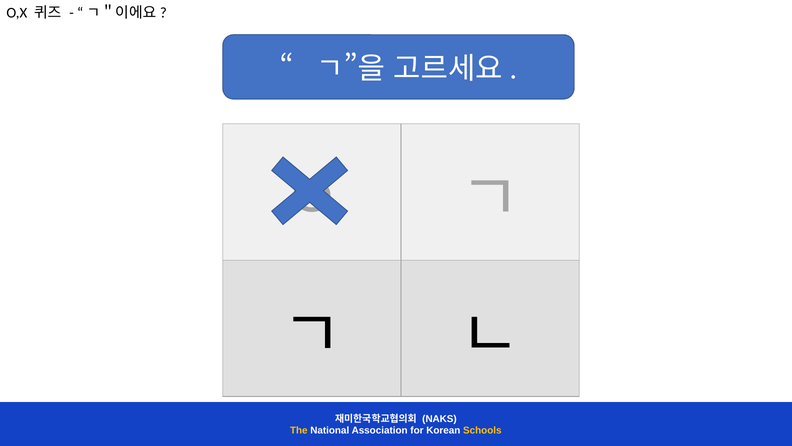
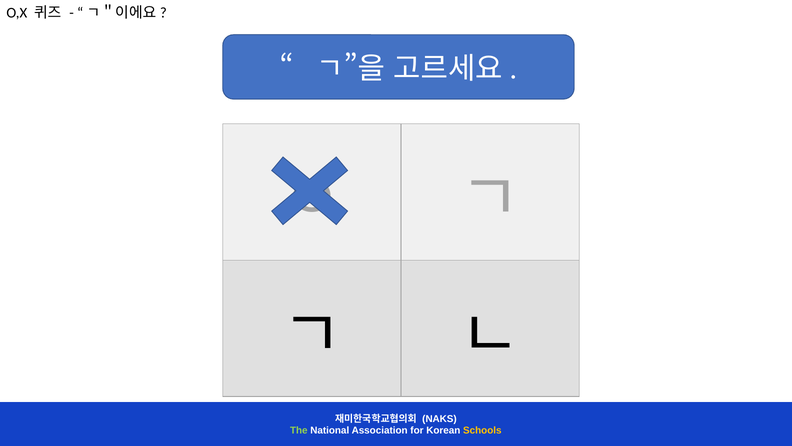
The colour: yellow -> light green (299, 430)
